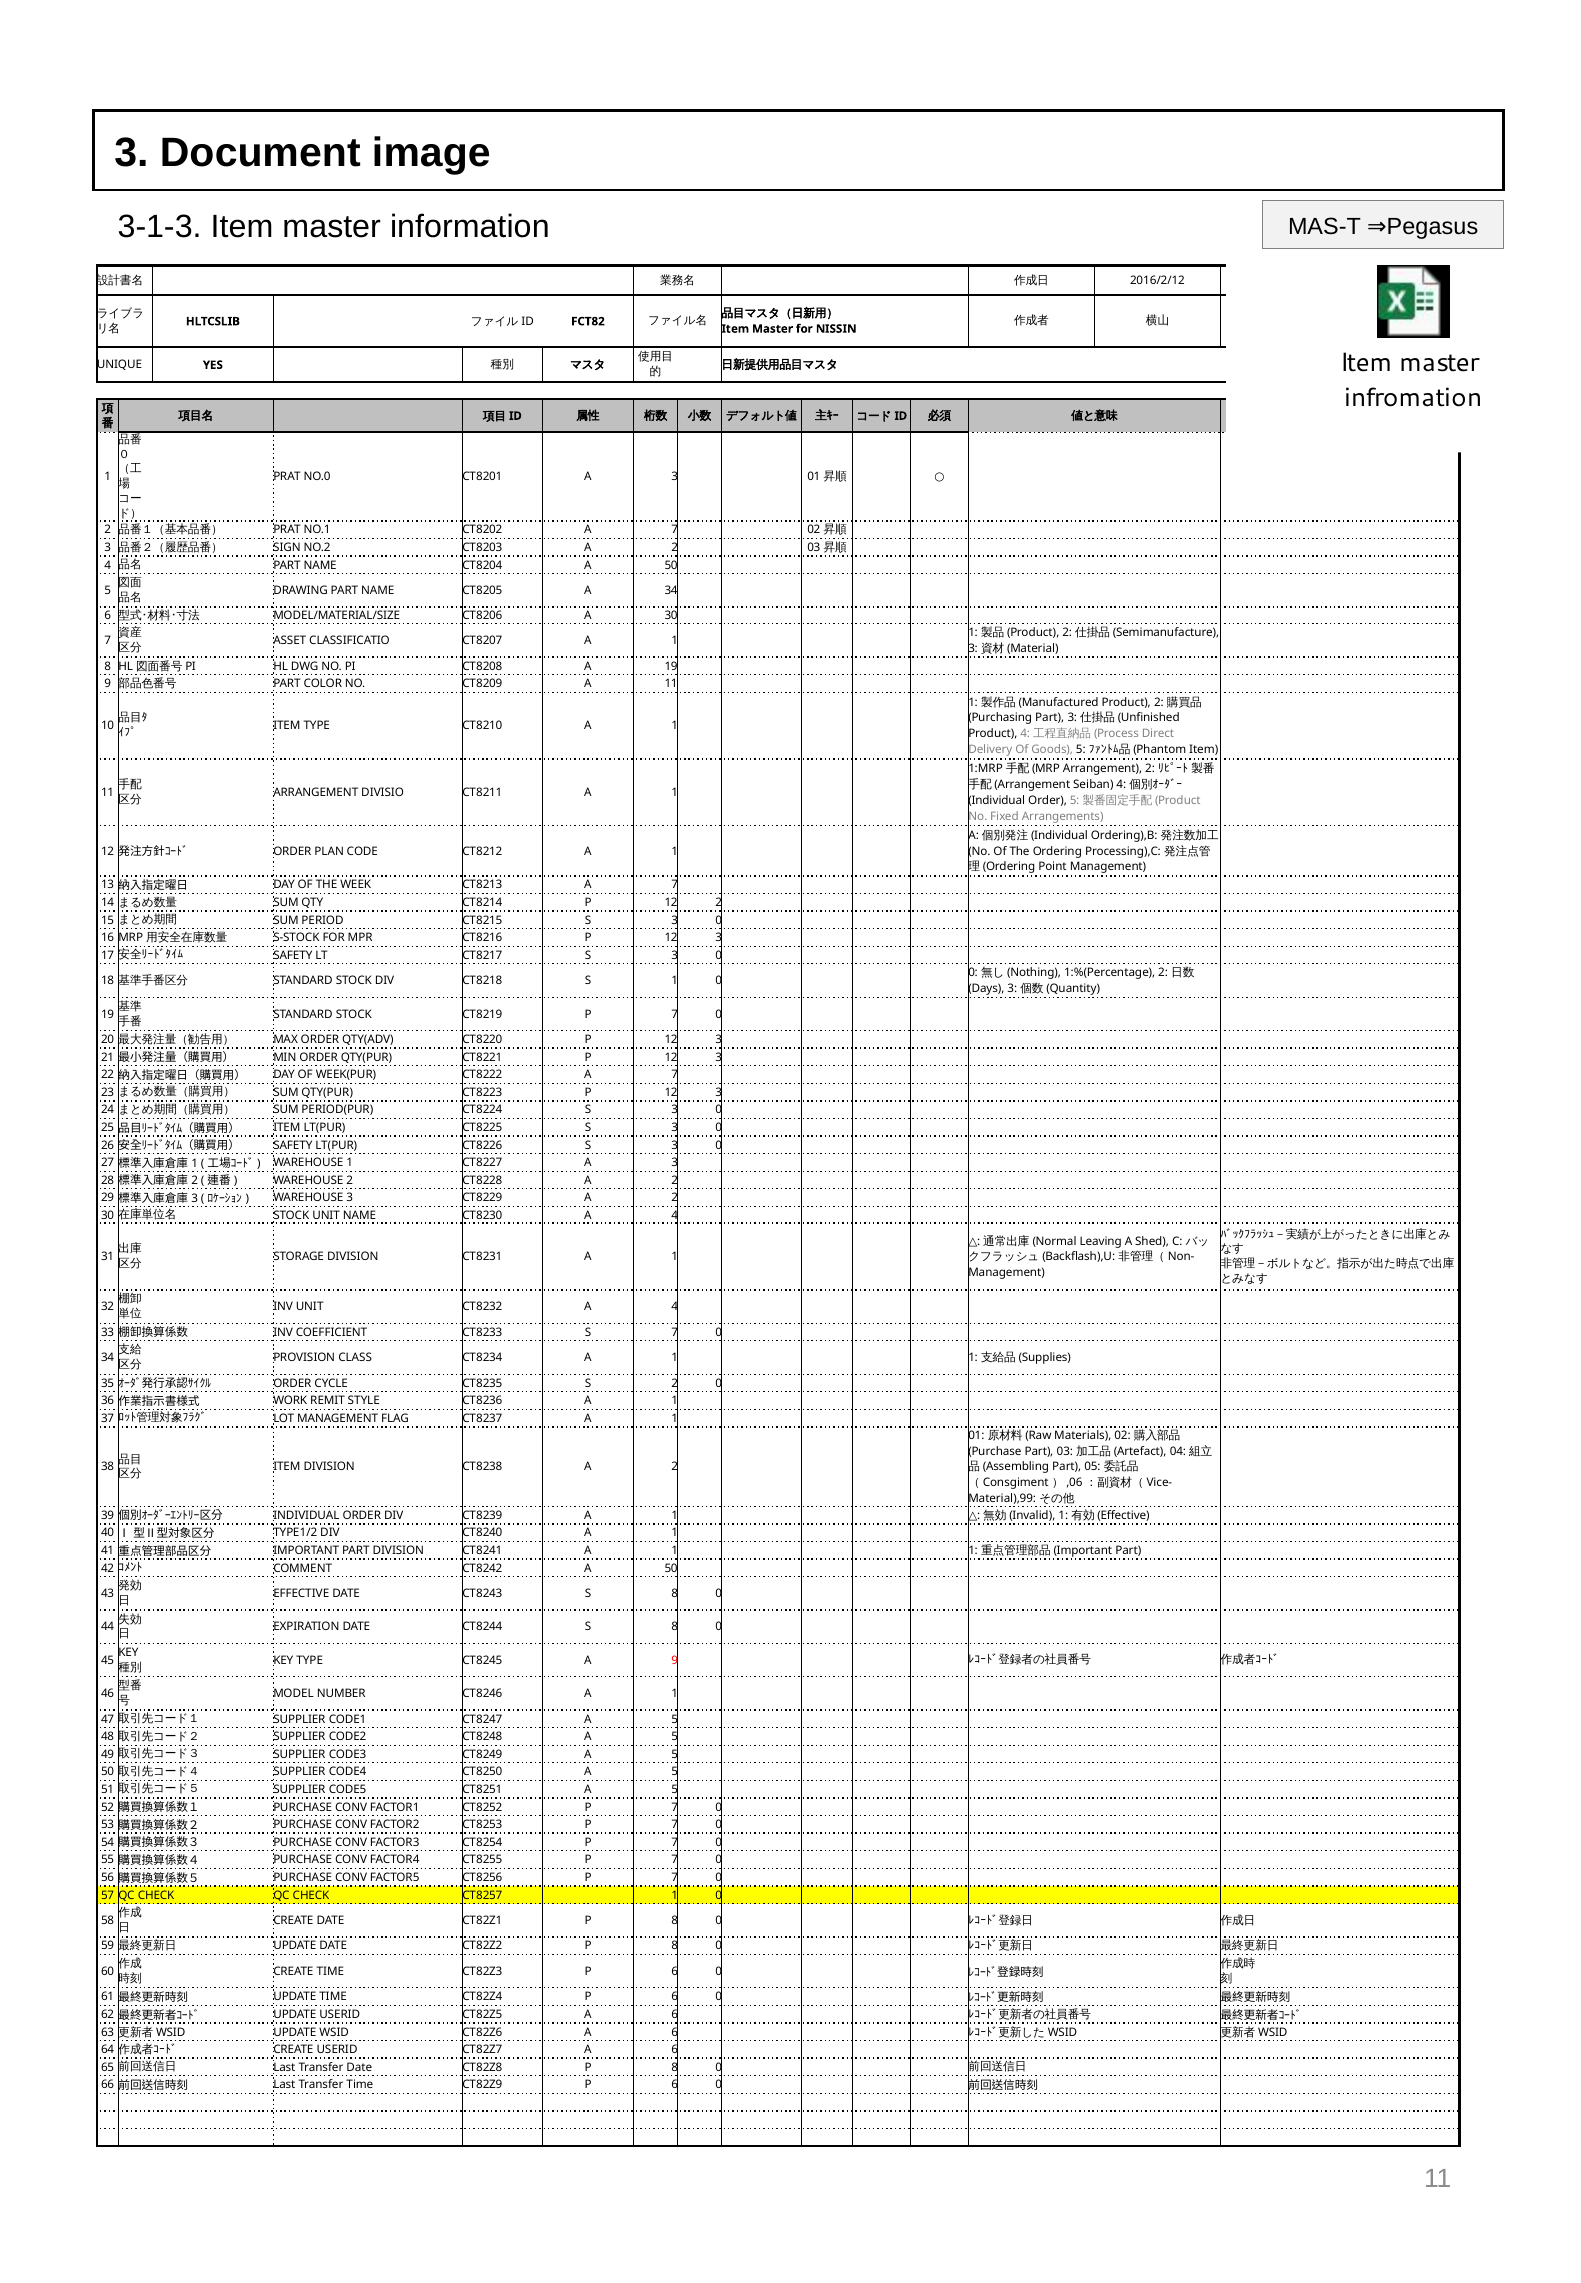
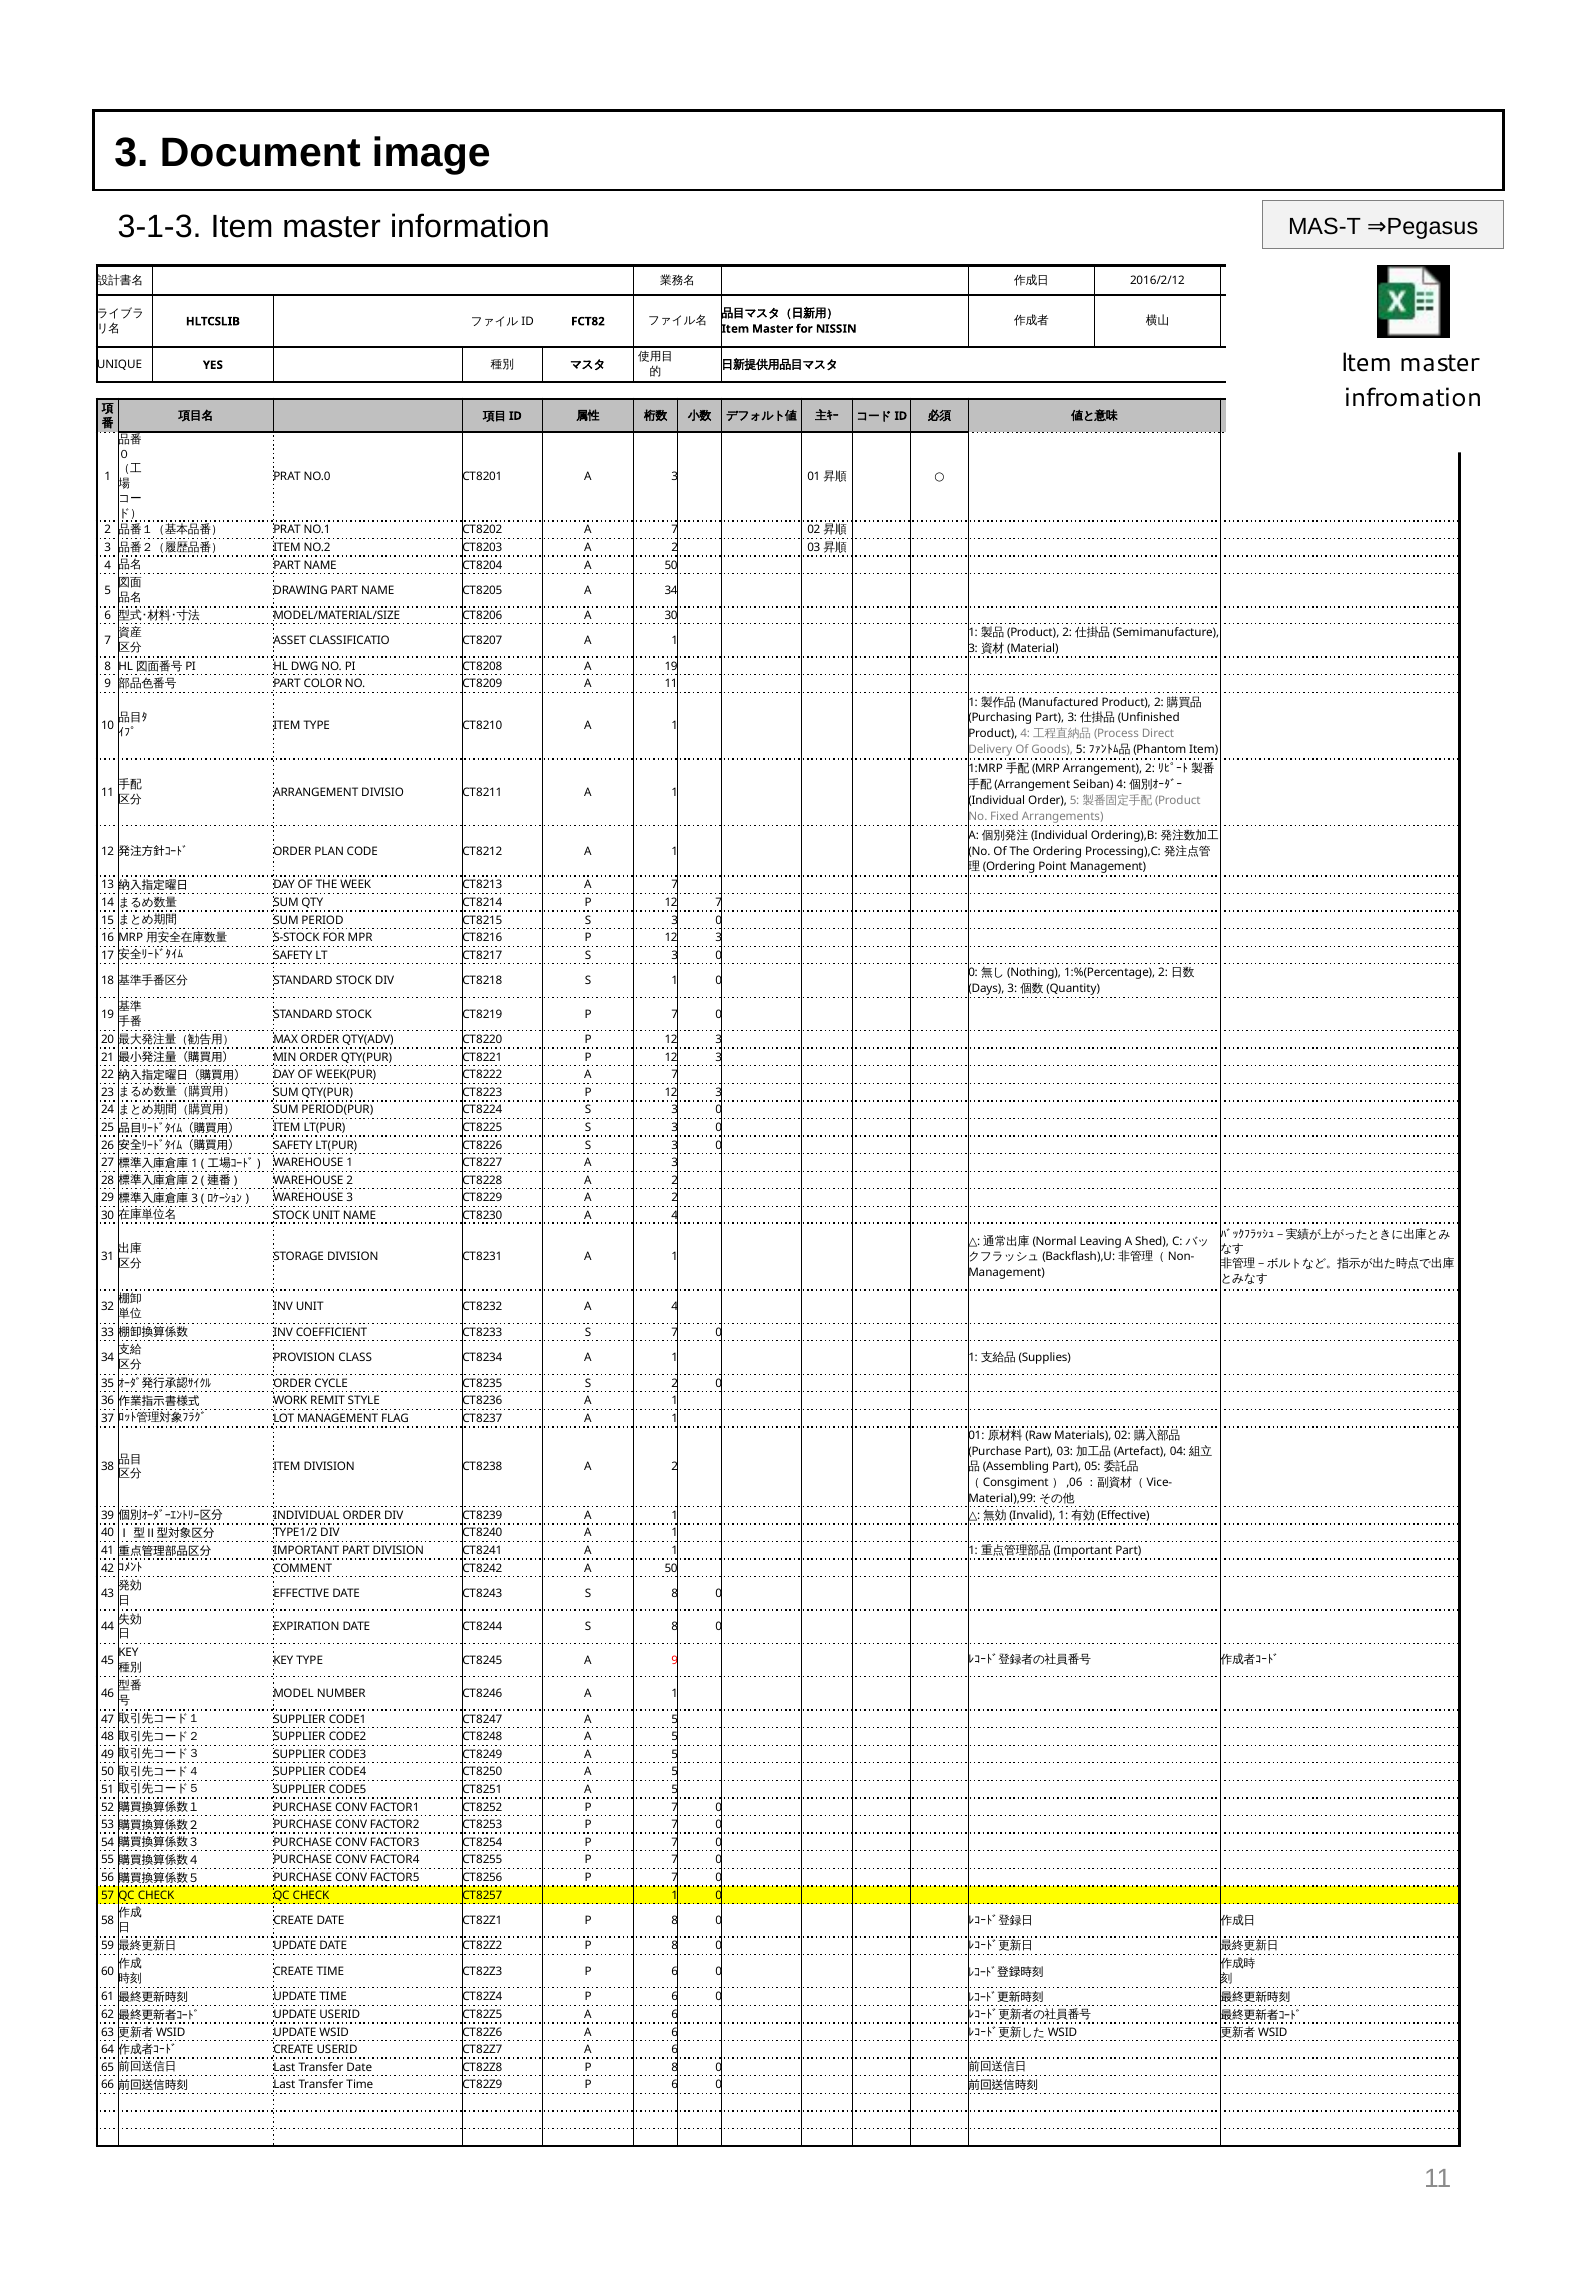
SIGN: SIGN -> ITEM (287, 548)
12 2: 2 -> 7 (719, 903)
